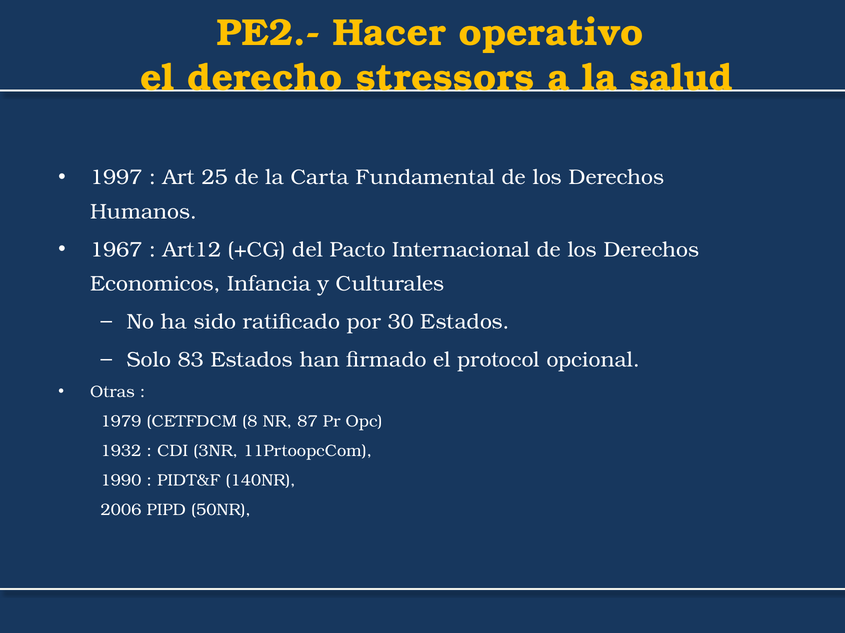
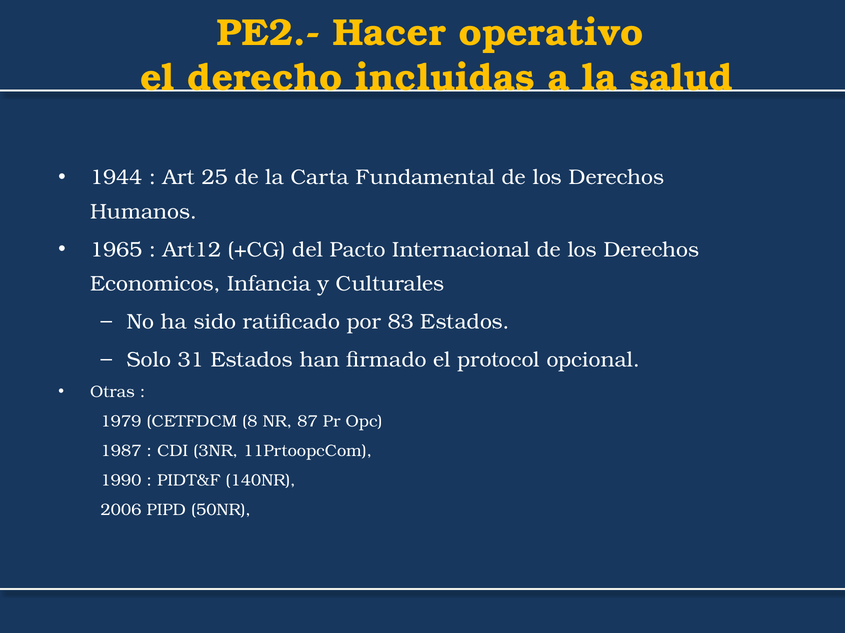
stressors: stressors -> incluidas (445, 78)
1997: 1997 -> 1944 (116, 178)
1967: 1967 -> 1965 (116, 250)
30: 30 -> 83 (401, 322)
83: 83 -> 31 (191, 360)
1932: 1932 -> 1987 (121, 451)
